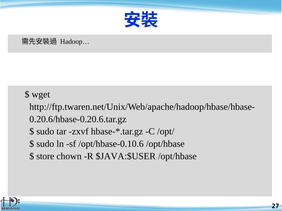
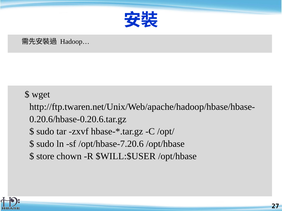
/opt/hbase-0.10.6: /opt/hbase-0.10.6 -> /opt/hbase-7.20.6 (111, 144)
$JAVA:$USER: $JAVA:$USER -> $WILL:$USER (126, 157)
